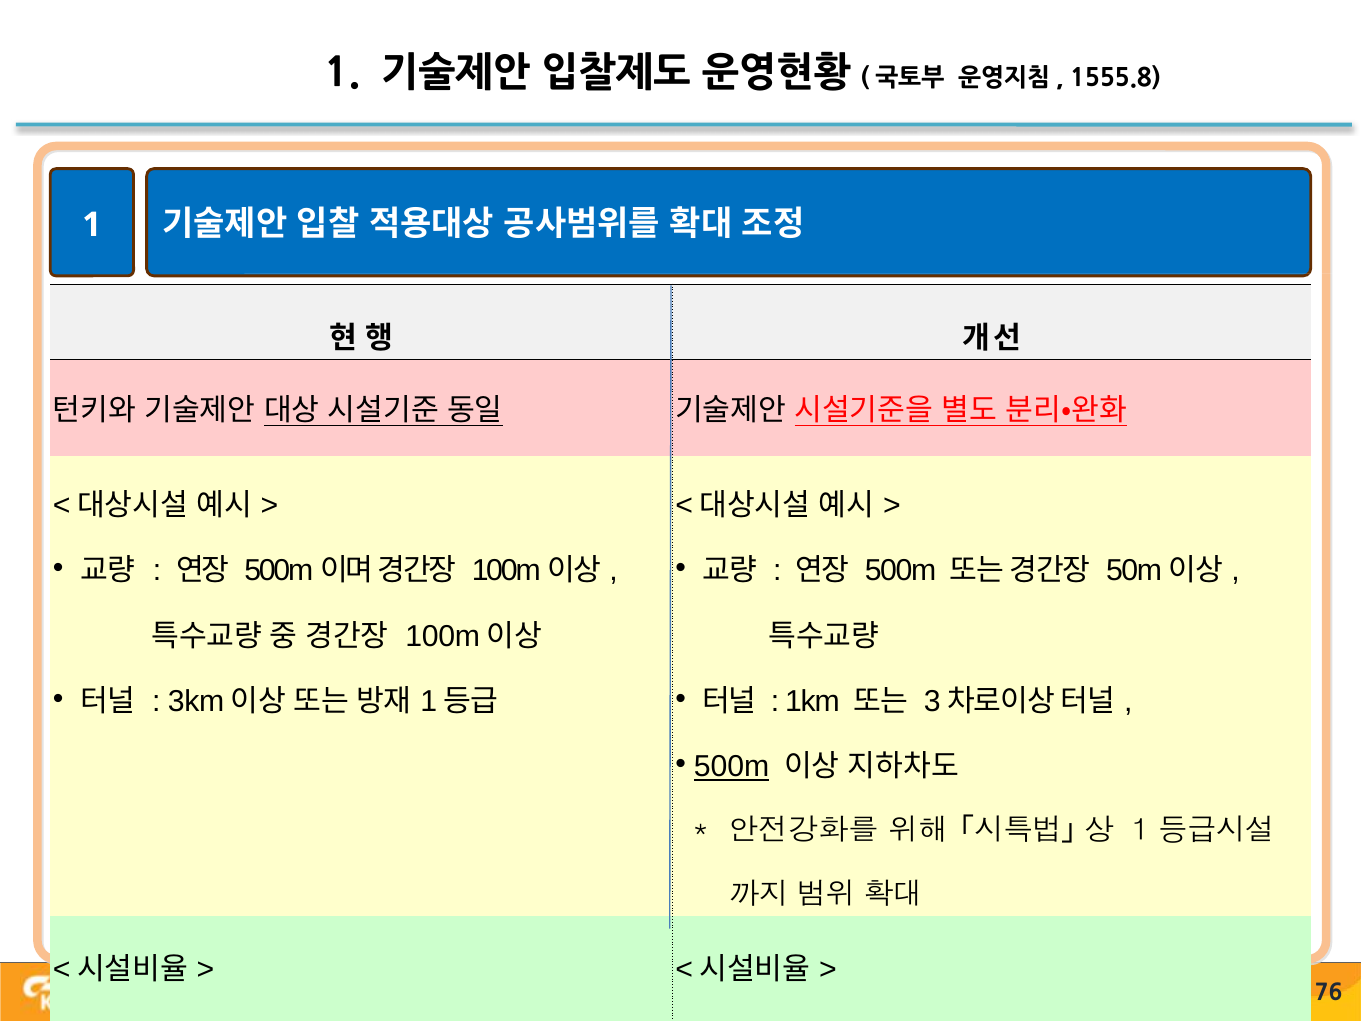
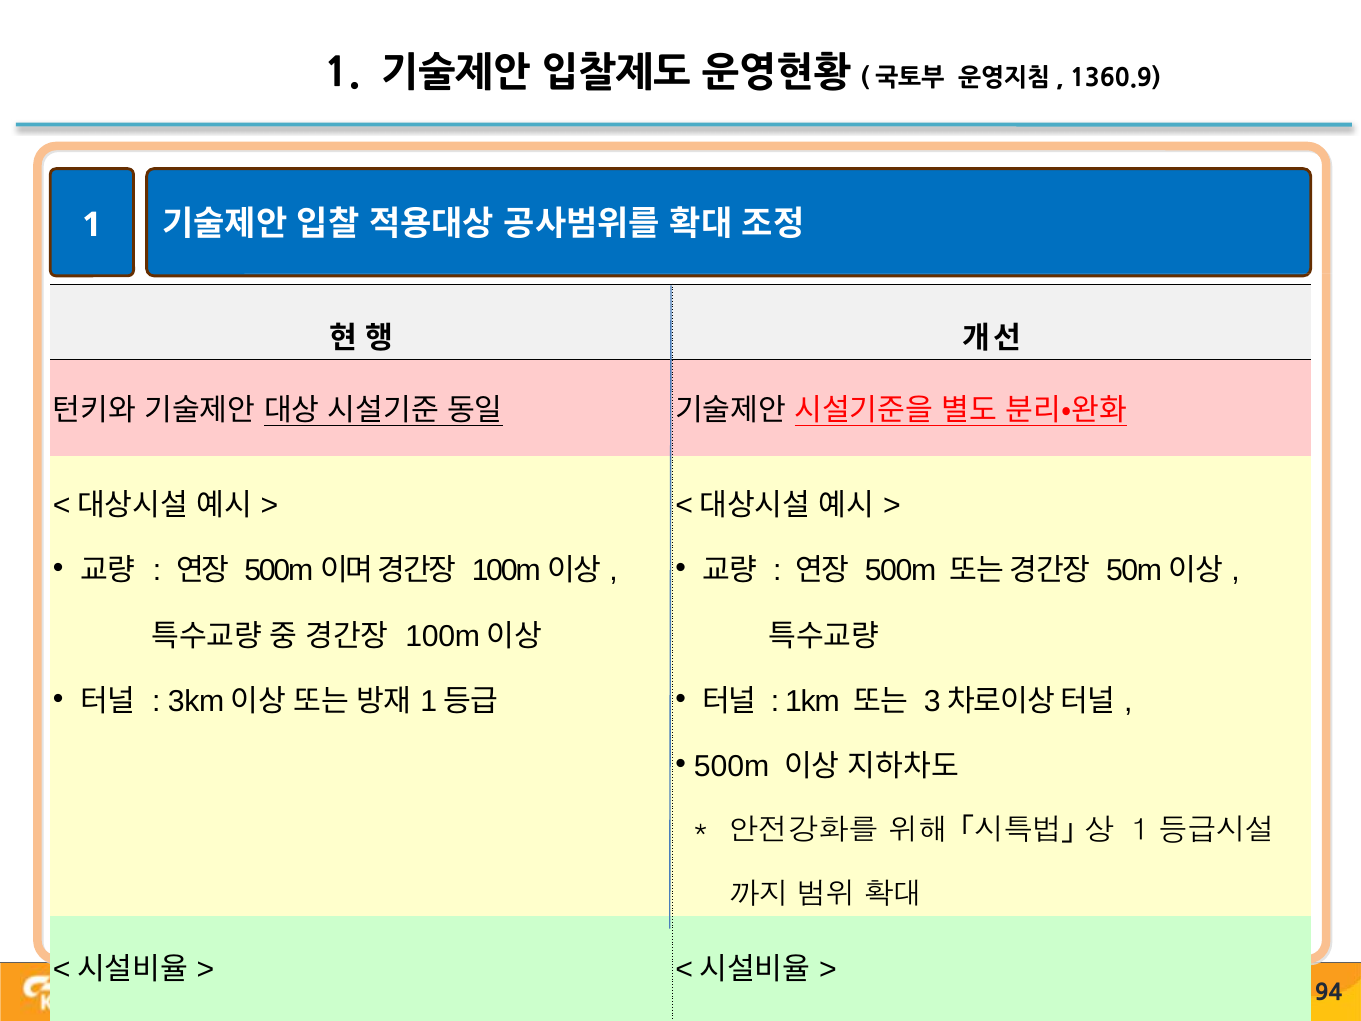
1555.8: 1555.8 -> 1360.9 (1115, 79)
500m underline: present -> none (732, 767)
76: 76 -> 94 (1329, 993)
